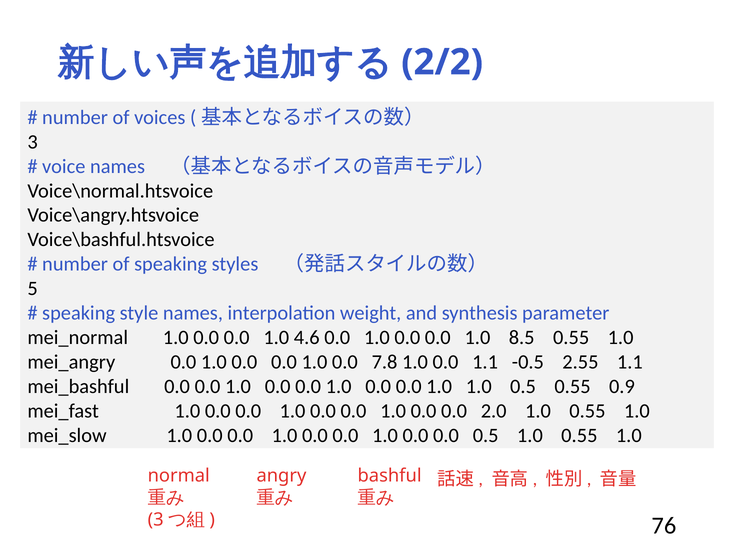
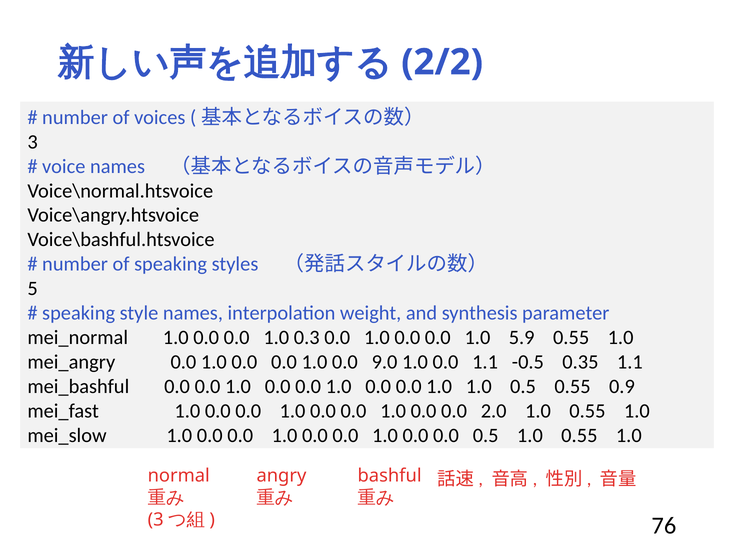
4.6: 4.6 -> 0.3 (307, 338)
8.5: 8.5 -> 5.9 (522, 338)
7.8: 7.8 -> 9.0 (385, 362)
2.55: 2.55 -> 0.35 (580, 362)
